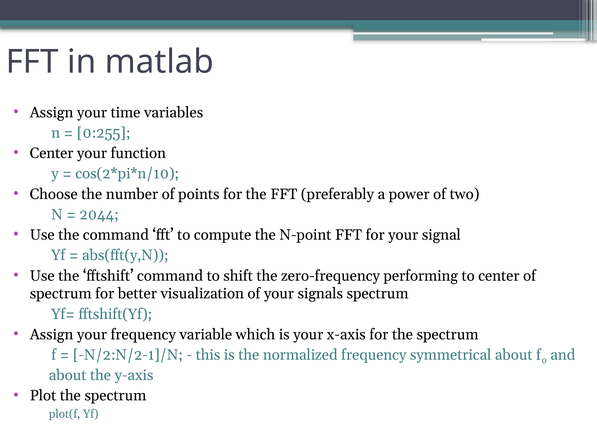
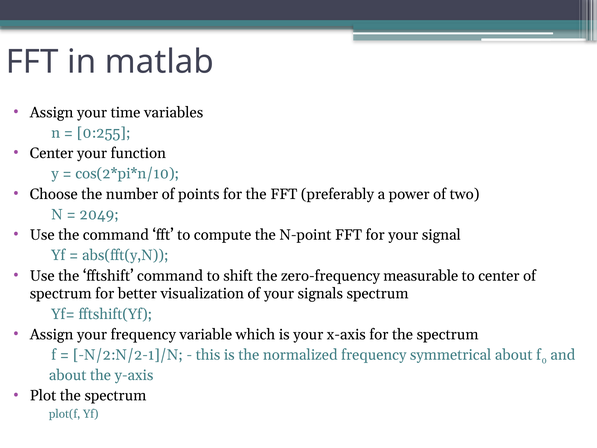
2044: 2044 -> 2049 (99, 214)
performing: performing -> measurable (421, 276)
